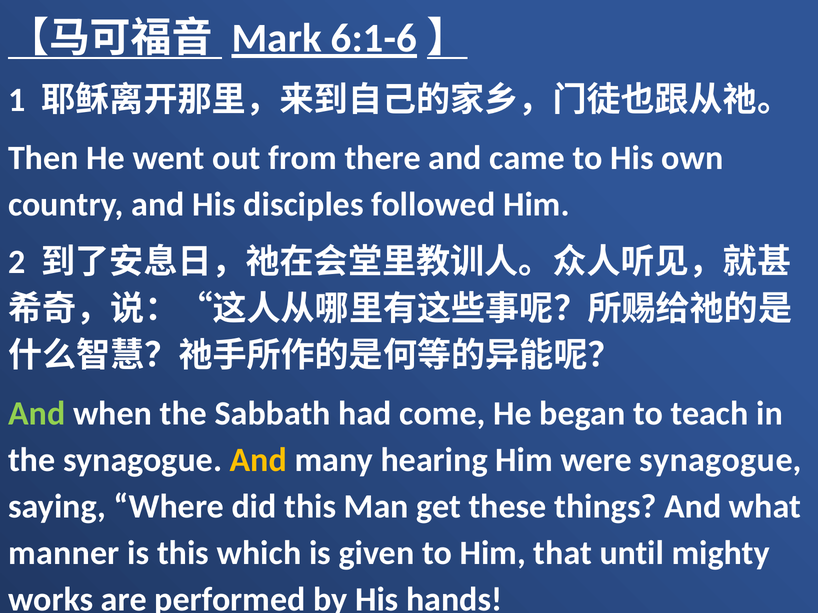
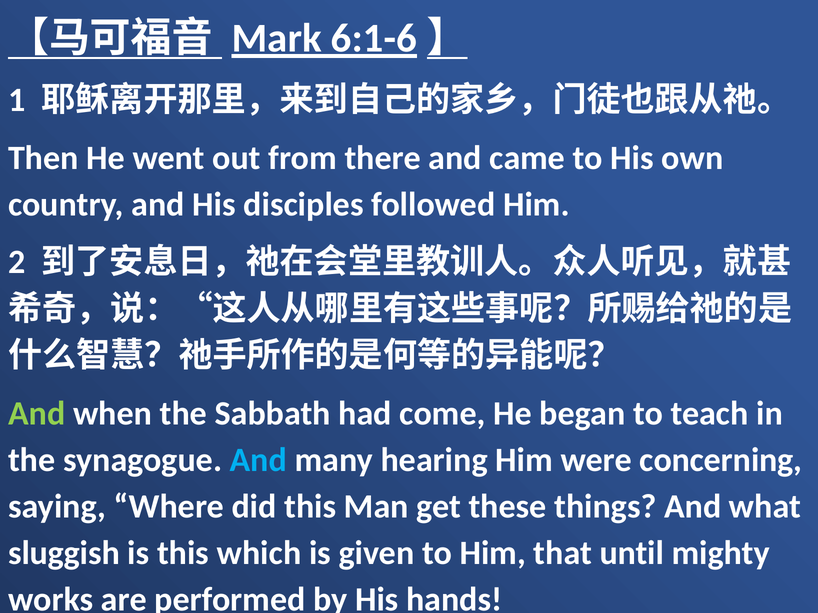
And colour: yellow -> light blue (258, 460)
were synagogue: synagogue -> concerning (721, 460)
manner: manner -> sluggish (64, 553)
